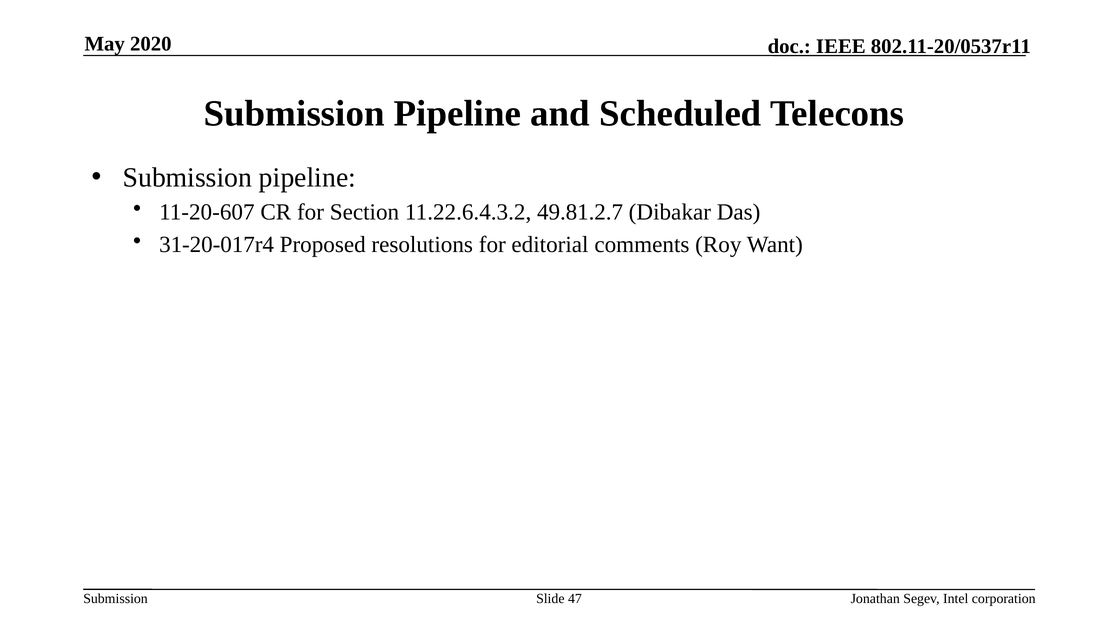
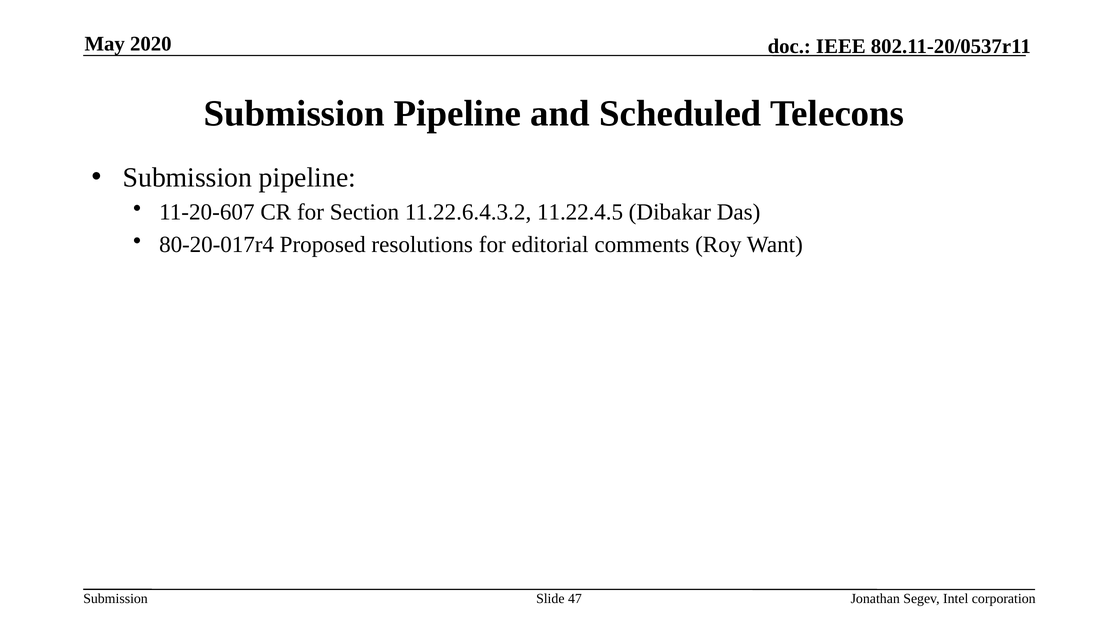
49.81.2.7: 49.81.2.7 -> 11.22.4.5 (580, 212)
31-20-017r4: 31-20-017r4 -> 80-20-017r4 (217, 245)
